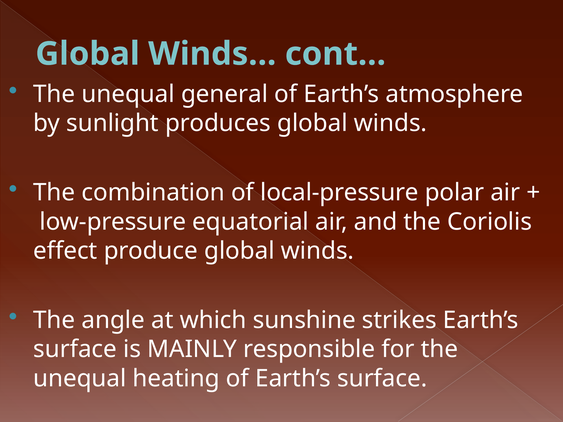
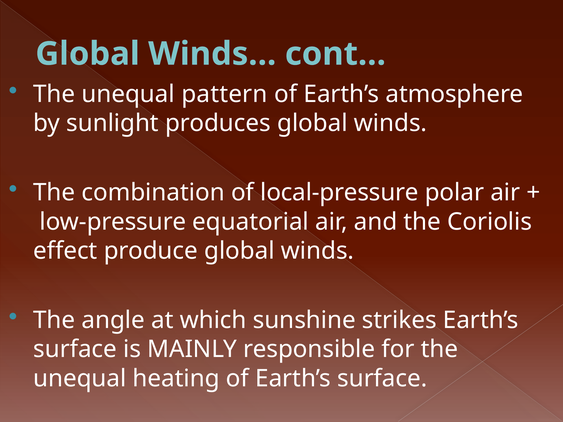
general: general -> pattern (224, 94)
